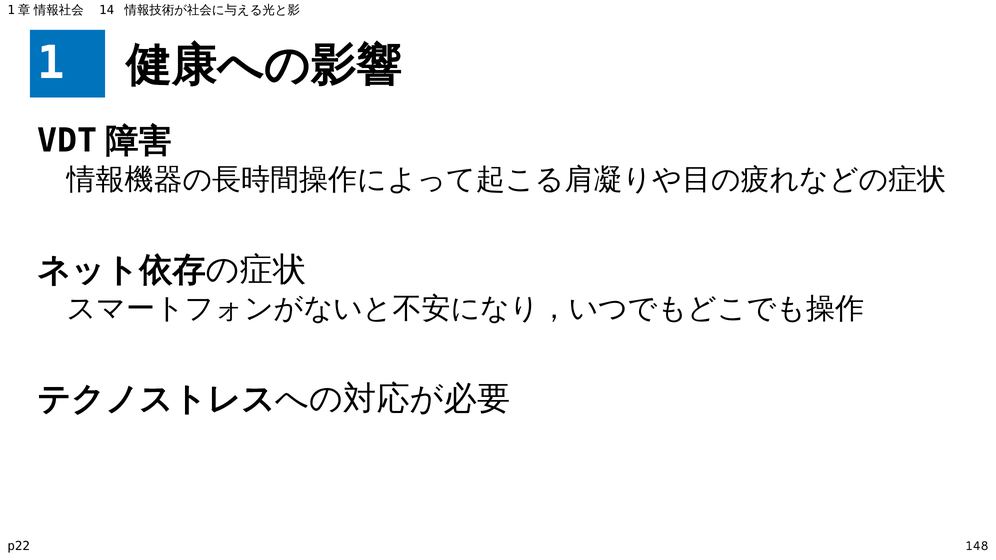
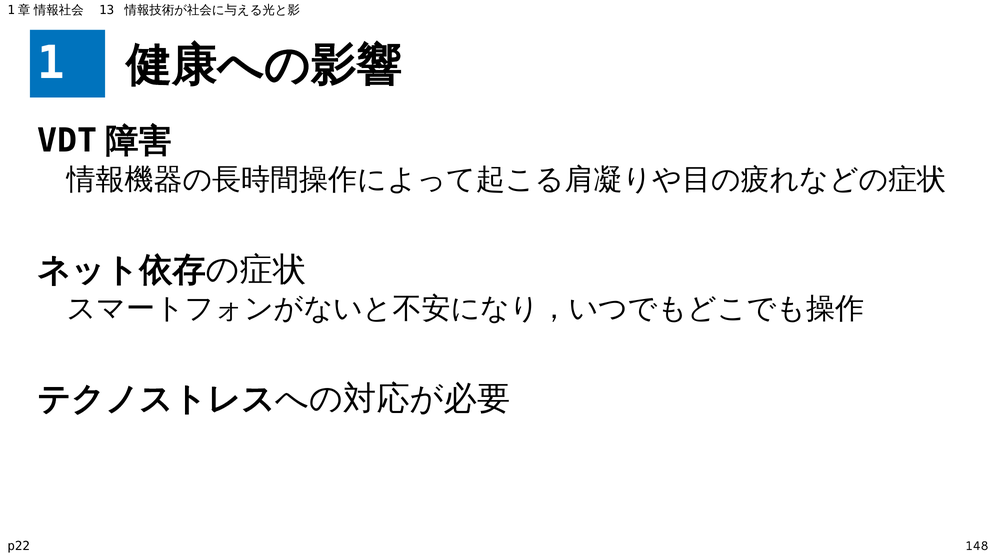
14: 14 -> 13 (107, 10)
